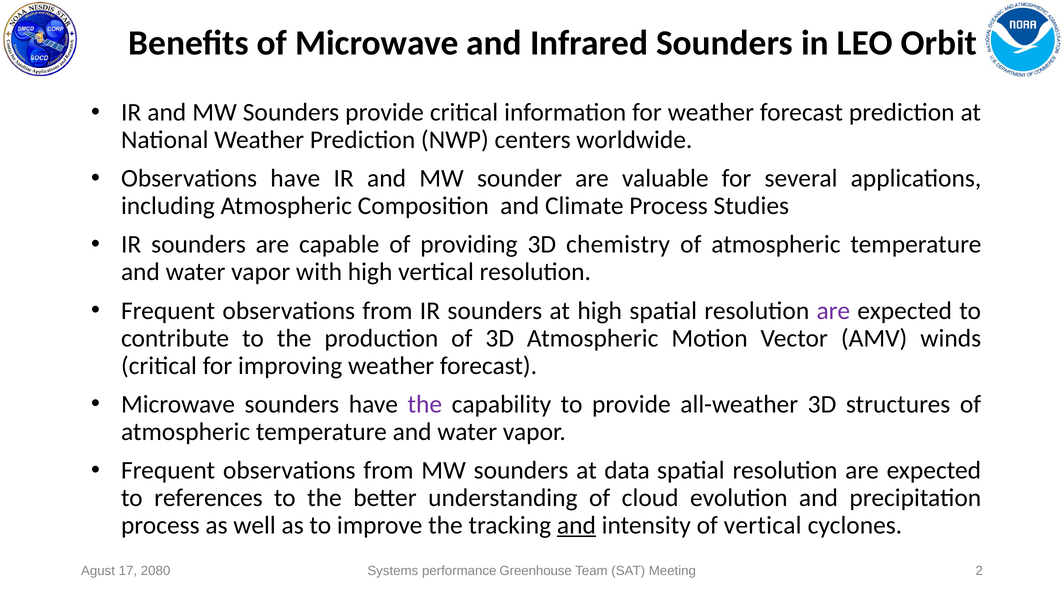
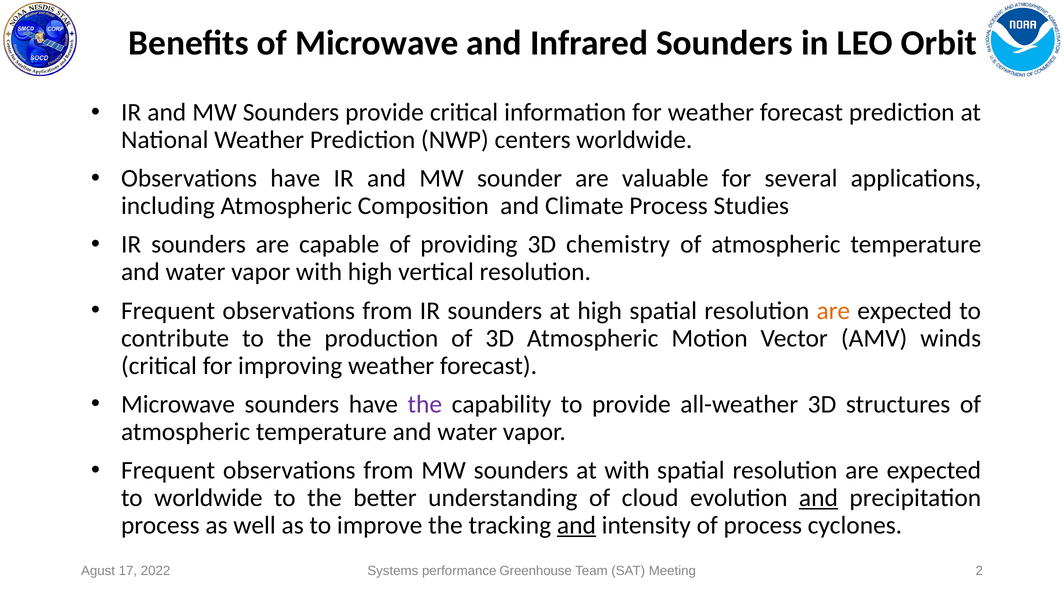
are colour: purple -> orange (833, 311)
at data: data -> with (627, 471)
to references: references -> worldwide (208, 498)
and underline: none -> present (818, 498)
of vertical: vertical -> process (763, 526)
2080: 2080 -> 2022 (156, 572)
